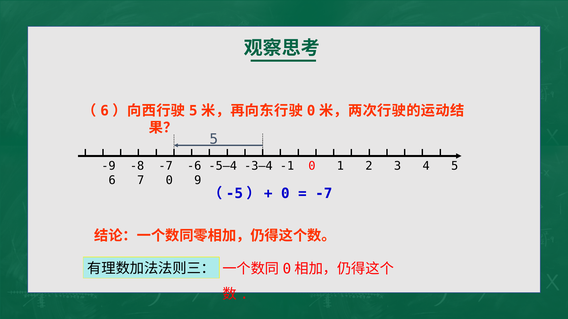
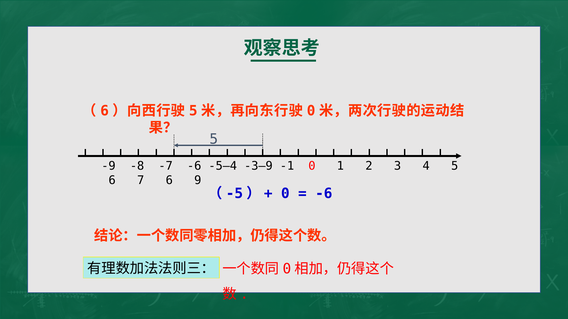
-3–4: -3–4 -> -3–9 (258, 166)
7 0: 0 -> 6 (169, 180)
-7: -7 -> -6 (324, 194)
